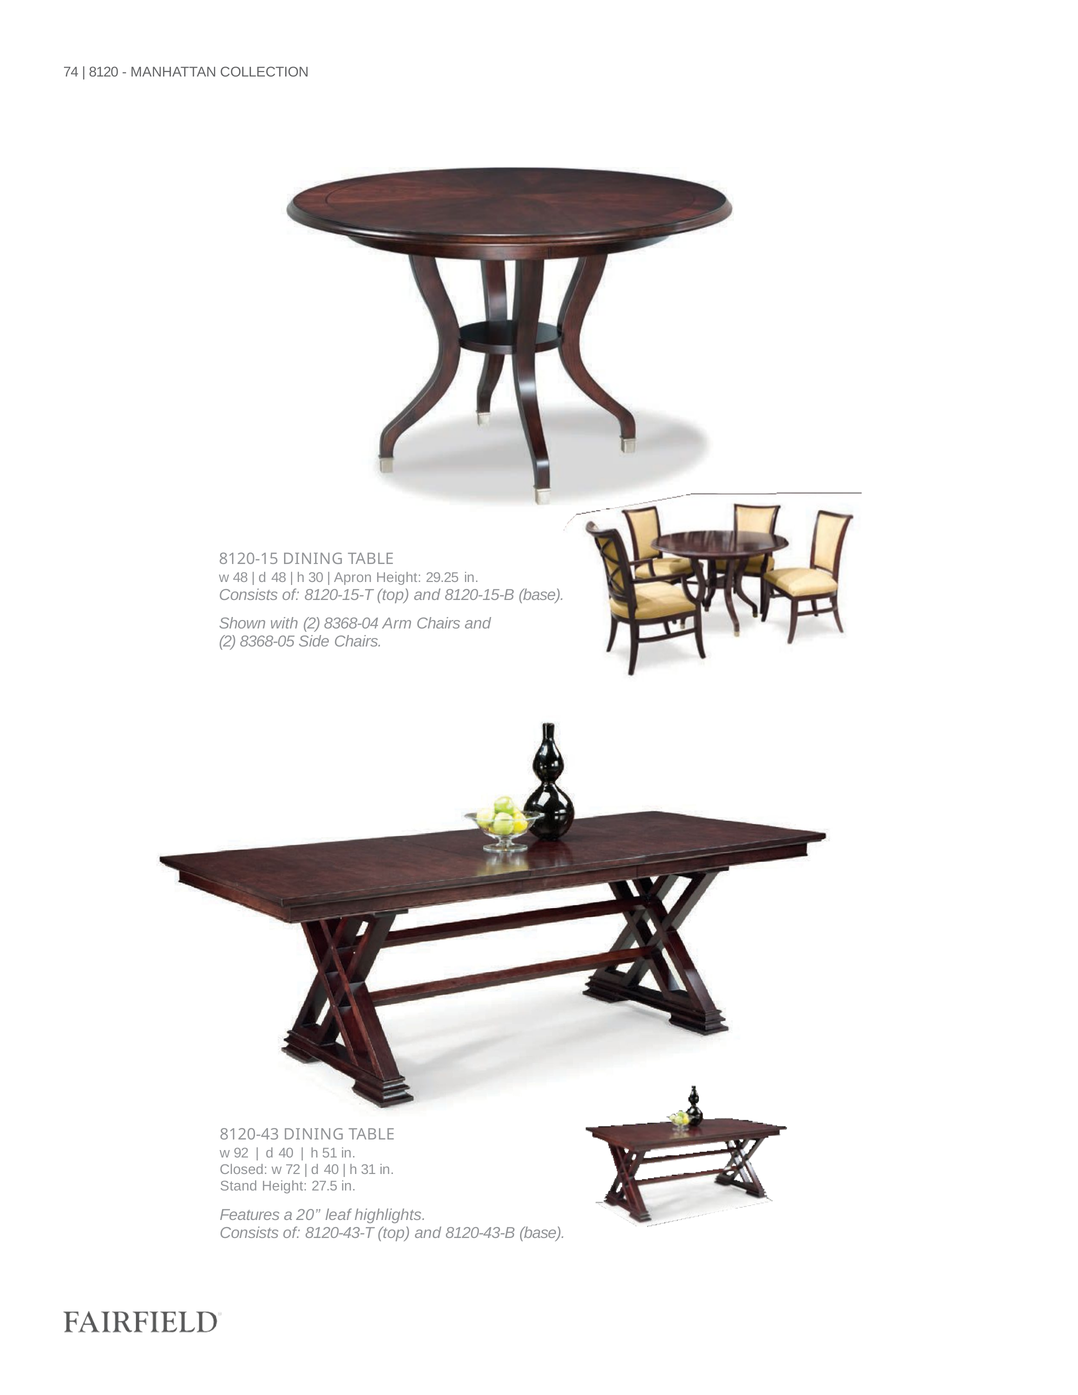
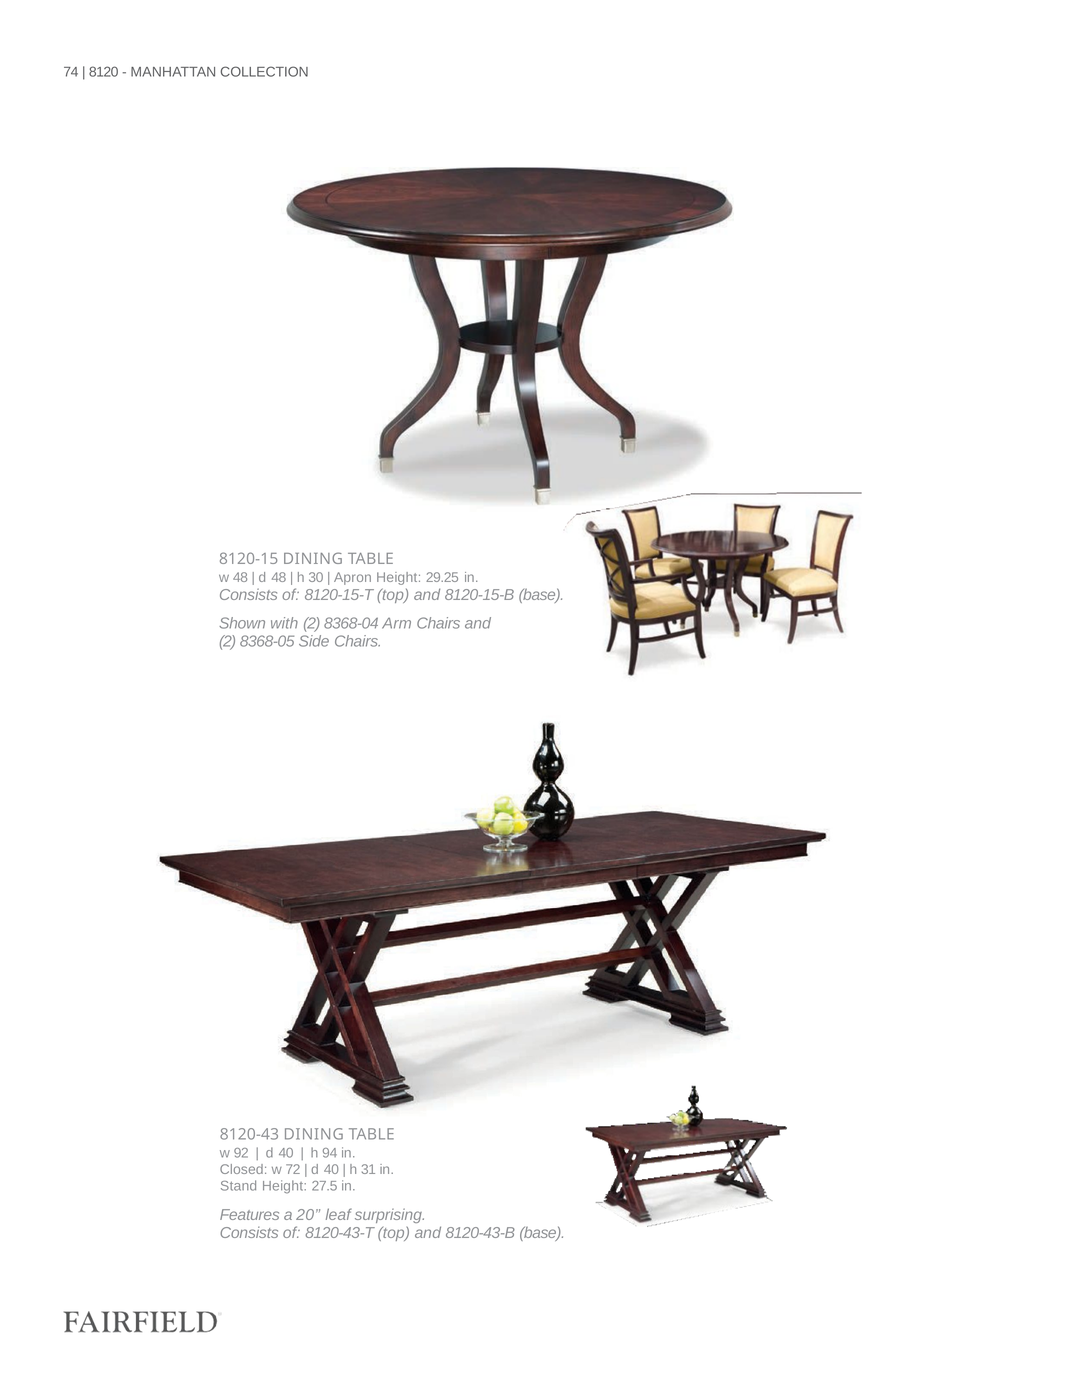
51: 51 -> 94 (330, 1153)
highlights: highlights -> surprising (390, 1215)
